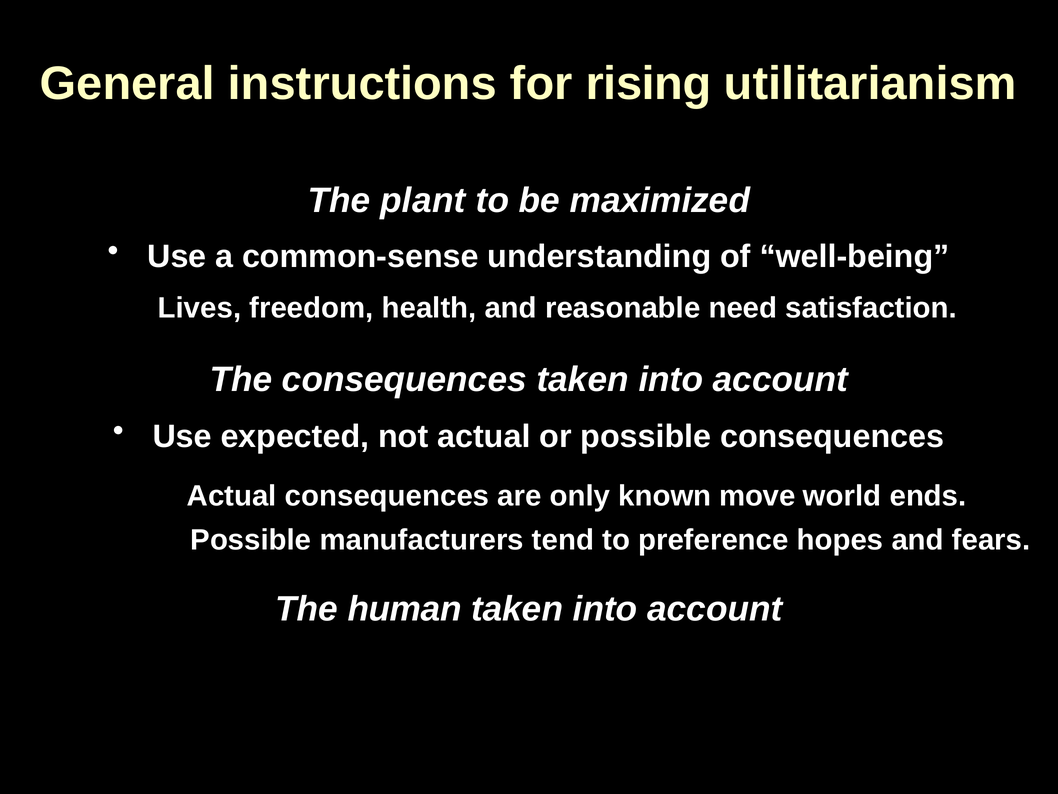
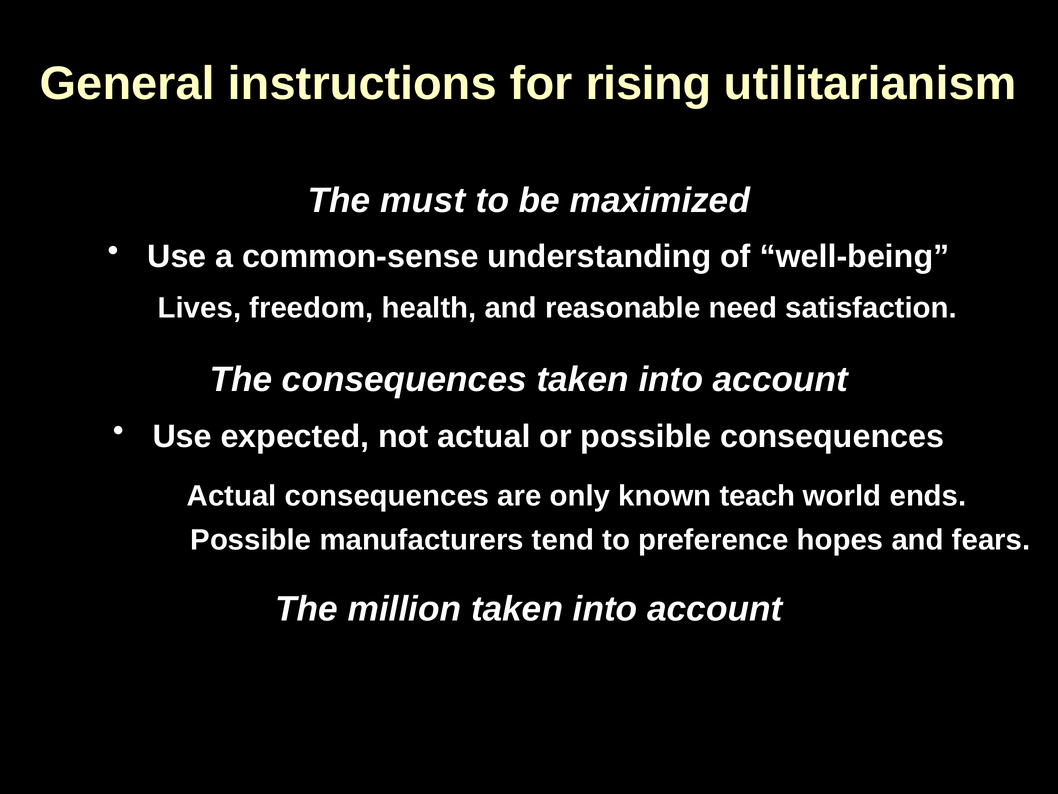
plant: plant -> must (423, 201)
move: move -> teach (757, 496)
human: human -> million (404, 609)
